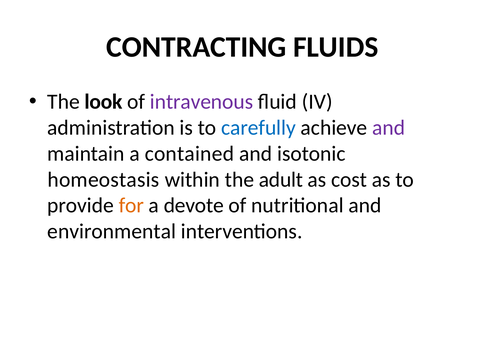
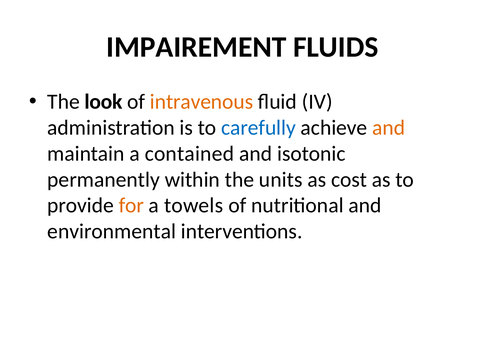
CONTRACTING: CONTRACTING -> IMPAIREMENT (196, 47)
intravenous colour: purple -> orange (202, 102)
and colour: purple -> orange (389, 128)
homeostasis: homeostasis -> permanently (104, 179)
adult: adult -> units (281, 179)
devote: devote -> towels (194, 205)
